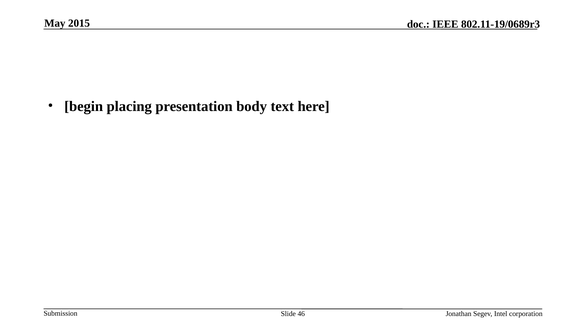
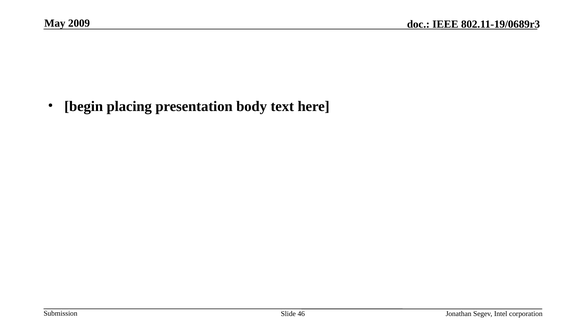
2015: 2015 -> 2009 (79, 23)
